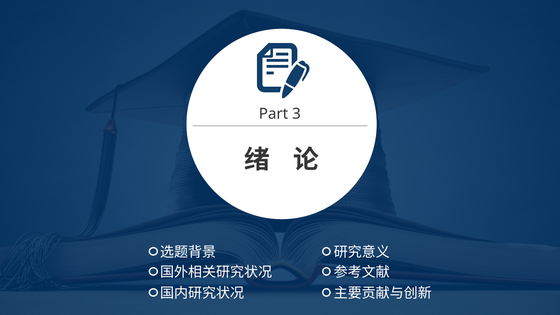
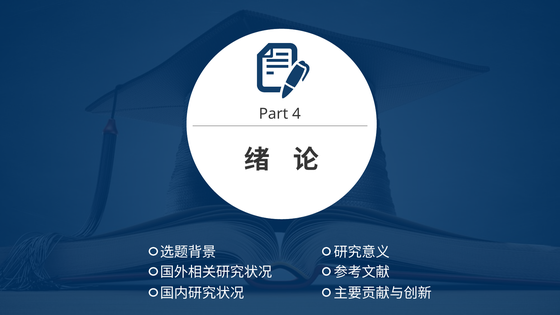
3: 3 -> 4 (296, 114)
